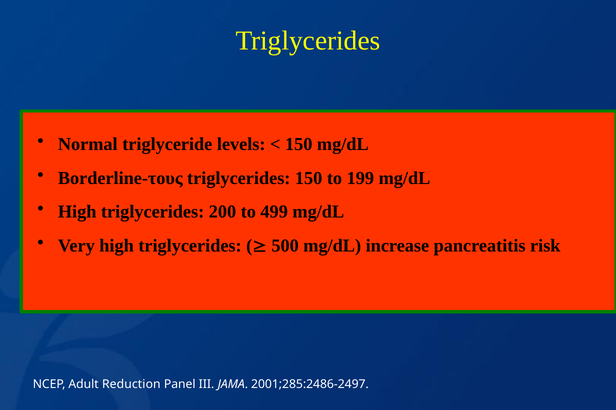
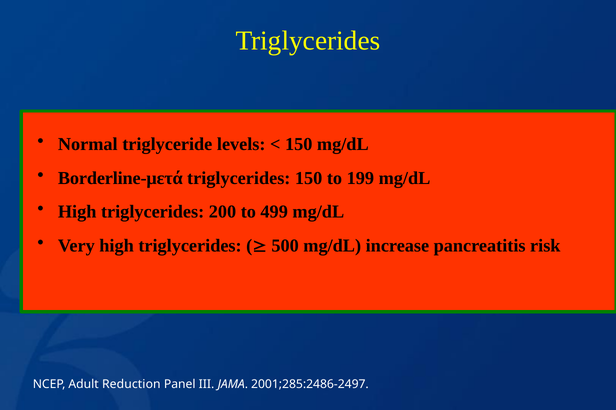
Borderline-τους: Borderline-τους -> Borderline-μετά (120, 178)
